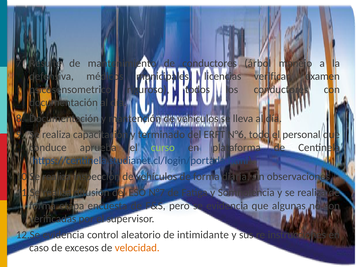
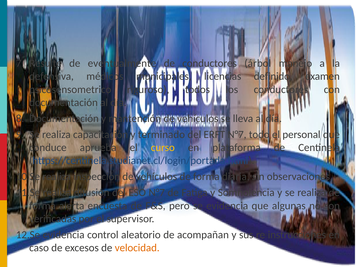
mantenimiento: mantenimiento -> eventualmente (122, 63)
verificar: verificar -> definido (273, 76)
ERFT N°6: N°6 -> N°7 (237, 135)
curso colour: light green -> yellow (163, 148)
etapa: etapa -> alerta (72, 206)
intimidante: intimidante -> acompañan (203, 235)
